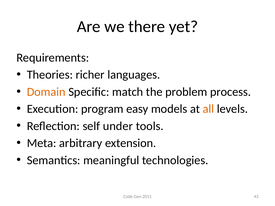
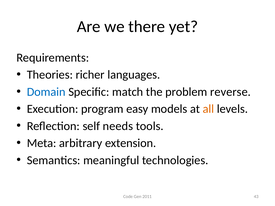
Domain colour: orange -> blue (46, 92)
process: process -> reverse (231, 92)
under: under -> needs (118, 126)
